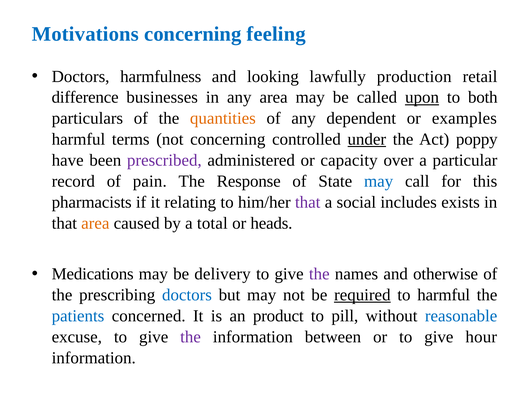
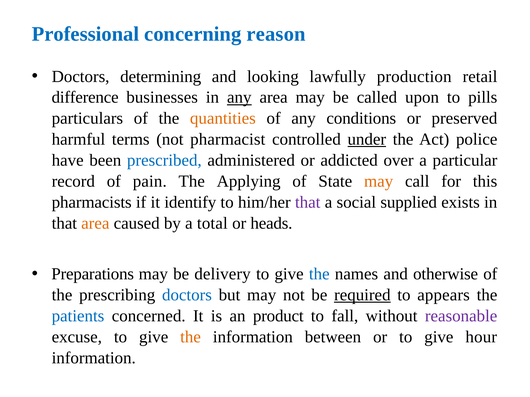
Motivations: Motivations -> Professional (86, 34)
feeling: feeling -> reason (276, 34)
harmfulness: harmfulness -> determining (161, 77)
any underline: none -> present (239, 98)
upon underline: present -> none (422, 98)
both: both -> pills (483, 98)
dependent: dependent -> conditions (361, 119)
examples: examples -> preserved (464, 119)
not concerning: concerning -> pharmacist (228, 140)
poppy: poppy -> police (477, 140)
prescribed colour: purple -> blue (164, 161)
capacity: capacity -> addicted (349, 161)
Response: Response -> Applying (249, 182)
may colour: blue -> orange (379, 182)
relating: relating -> identify (190, 203)
includes: includes -> supplied (409, 203)
Medications: Medications -> Preparations (93, 274)
the colour: purple -> blue (319, 274)
to harmful: harmful -> appears (444, 295)
pill: pill -> fall (345, 316)
reasonable colour: blue -> purple (461, 316)
the colour: purple -> orange (191, 337)
